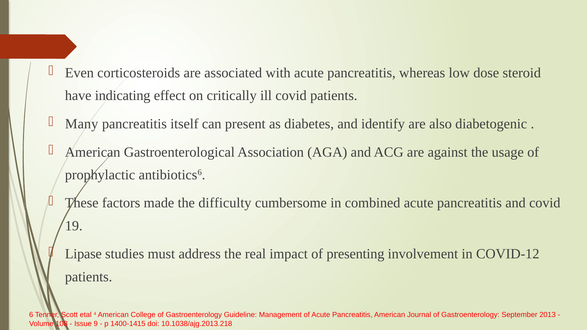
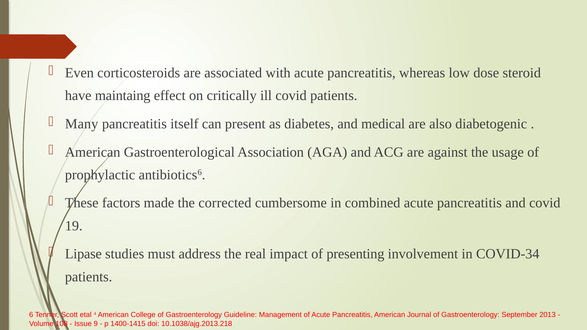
indicating: indicating -> maintaing (123, 96)
identify: identify -> medical (383, 124)
difficulty: difficulty -> corrected (225, 203)
COVID-12: COVID-12 -> COVID-34 (508, 254)
